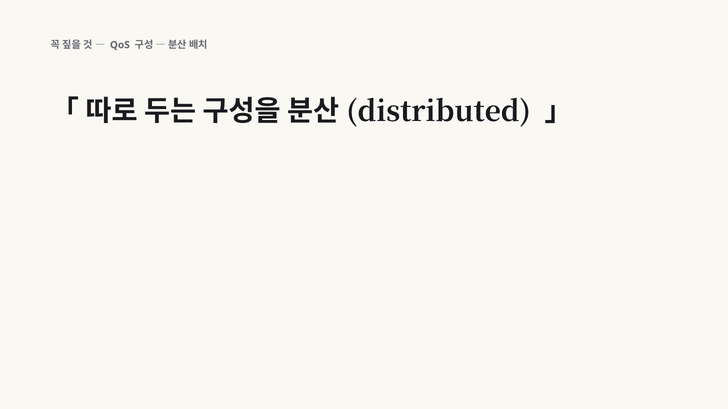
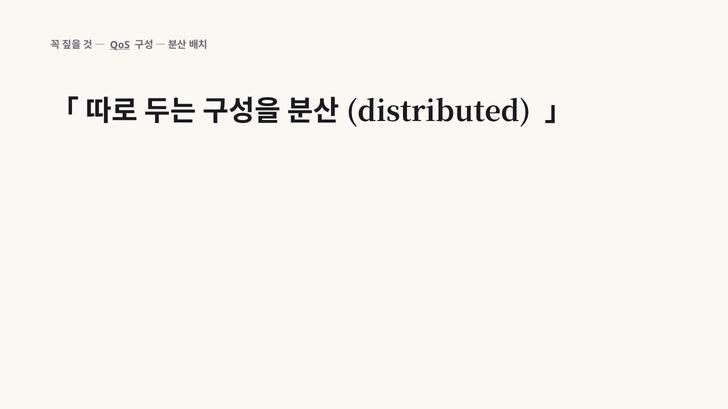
QoS underline: none -> present (120, 45)
